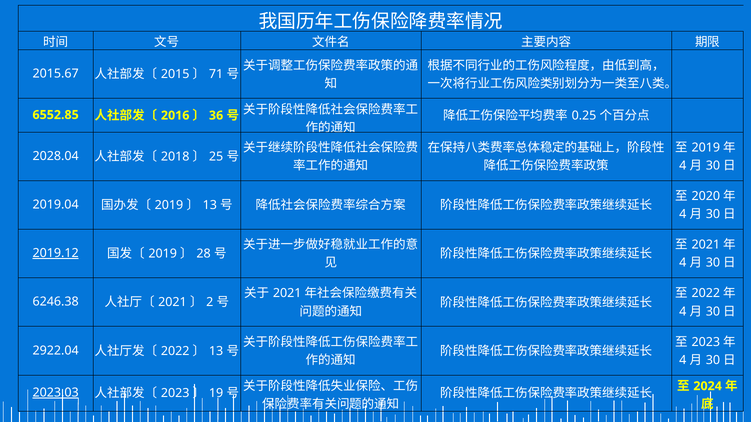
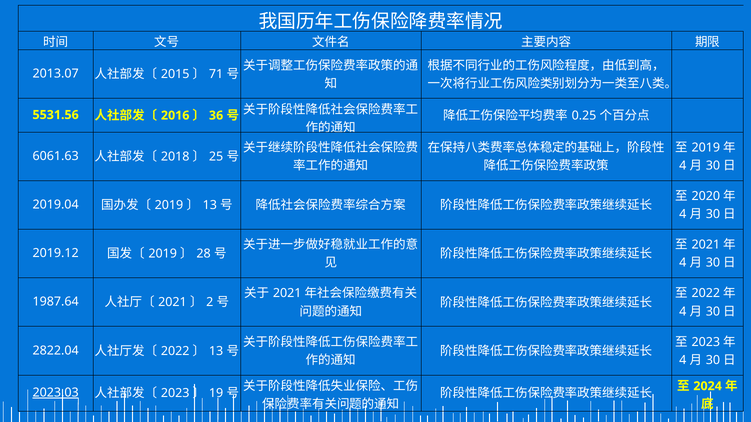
2015.67: 2015.67 -> 2013.07 (56, 74)
6552.85: 6552.85 -> 5531.56 (56, 115)
2028.04: 2028.04 -> 6061.63 (56, 156)
2019.12 underline: present -> none (56, 253)
6246.38: 6246.38 -> 1987.64 (56, 302)
2922.04: 2922.04 -> 2822.04 (56, 351)
